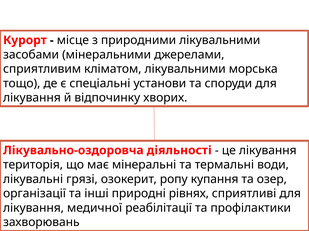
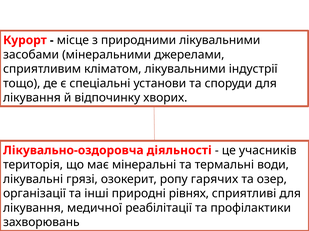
морська: морська -> індустрії (253, 69)
це лікування: лікування -> учасників (268, 151)
купання: купання -> гарячих (215, 180)
